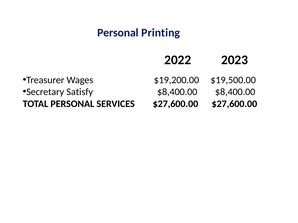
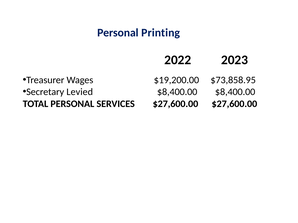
$19,500.00: $19,500.00 -> $73,858.95 (233, 80)
Satisfy: Satisfy -> Levied (80, 92)
